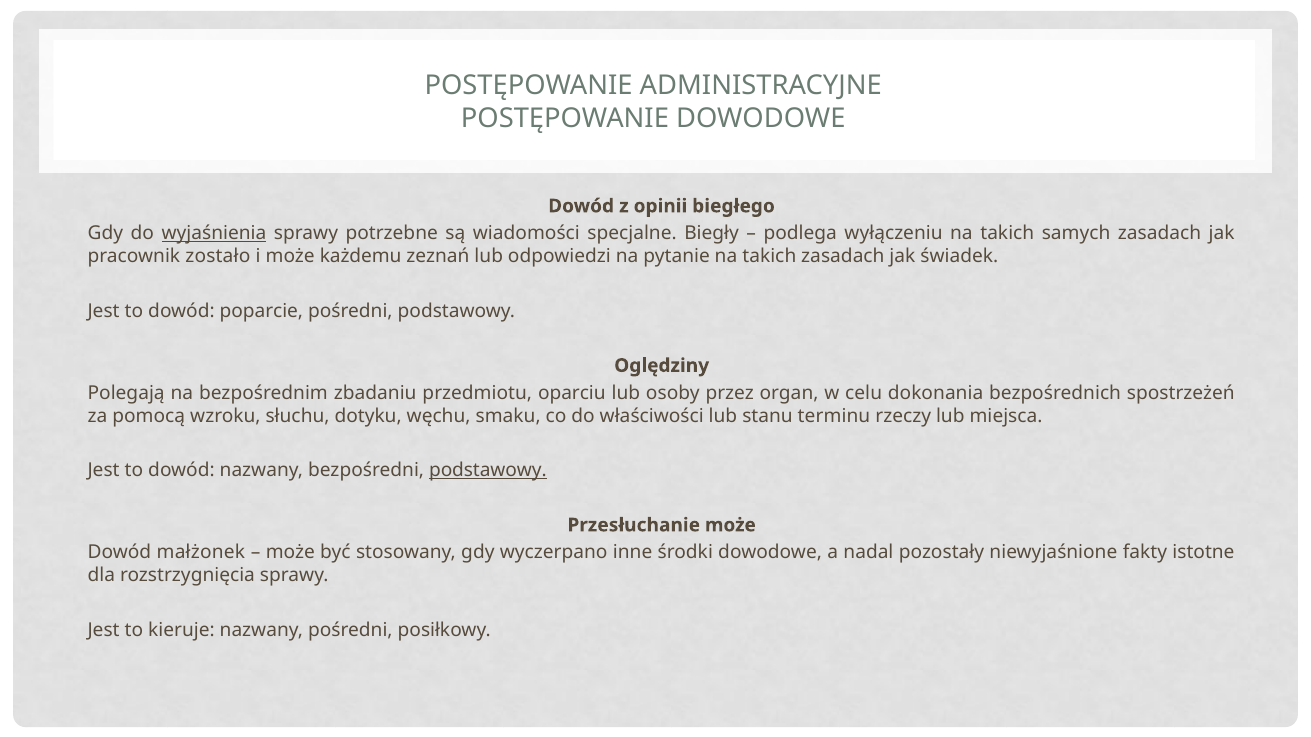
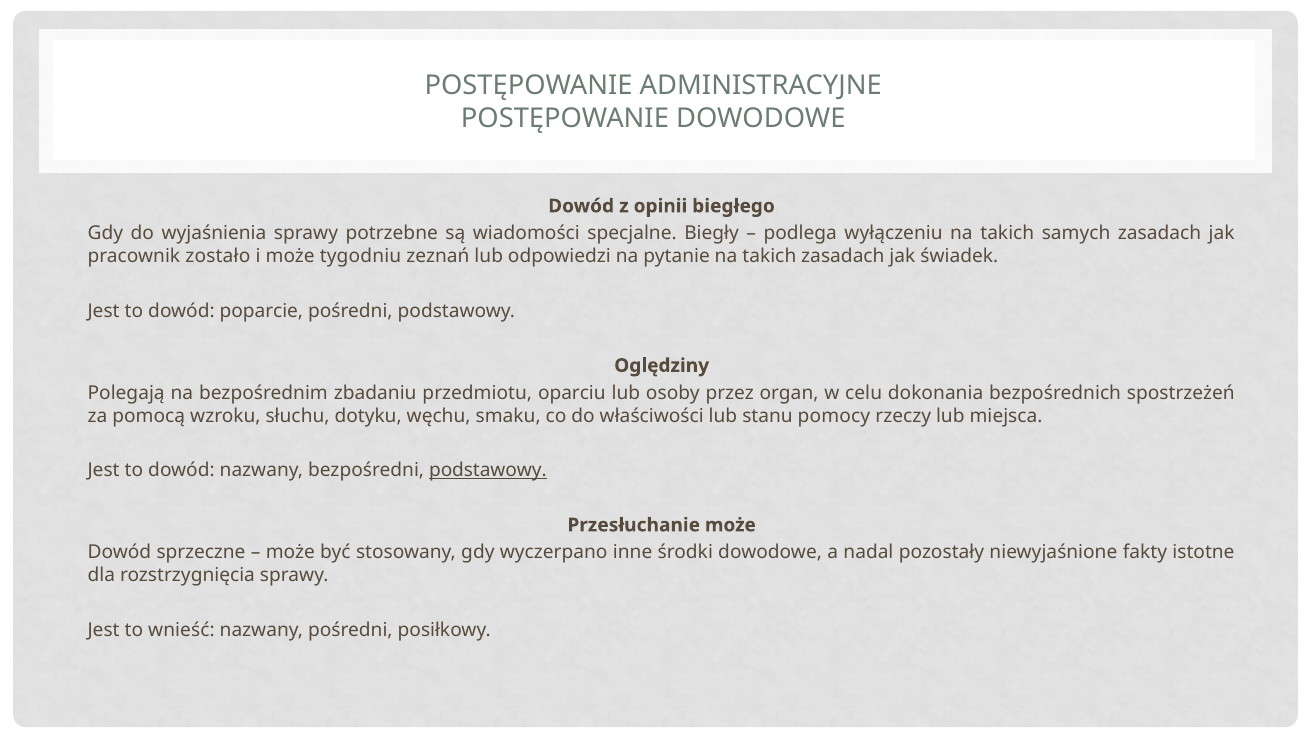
wyjaśnienia underline: present -> none (214, 233)
każdemu: każdemu -> tygodniu (360, 256)
terminu: terminu -> pomocy (834, 416)
małżonek: małżonek -> sprzeczne (201, 553)
kieruje: kieruje -> wnieść (181, 630)
